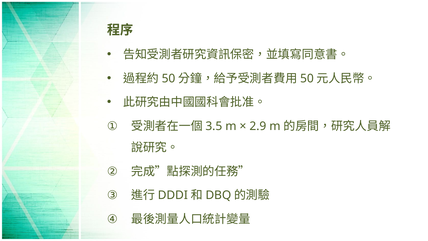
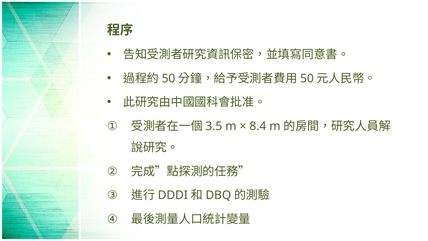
2.9: 2.9 -> 8.4 (258, 126)
